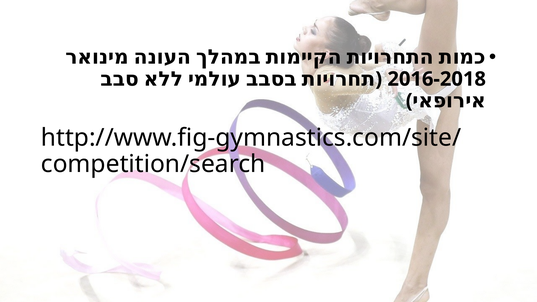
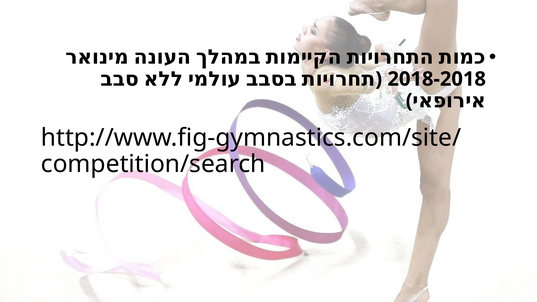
2016-2018: 2016-2018 -> 2018-2018 (437, 79)
